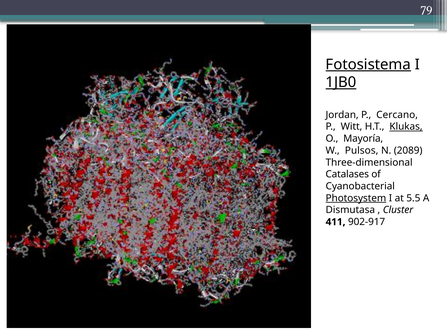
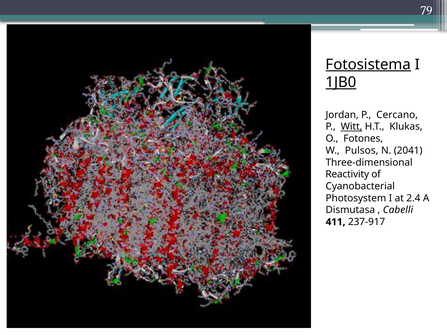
Witt underline: none -> present (352, 127)
Klukas underline: present -> none (406, 127)
Mayoría: Mayoría -> Fotones (363, 139)
2089: 2089 -> 2041 (408, 151)
Catalases: Catalases -> Reactivity (347, 174)
Photosystem underline: present -> none (356, 198)
5.5: 5.5 -> 2.4 (413, 198)
Cluster: Cluster -> Cabelli (398, 210)
902-917: 902-917 -> 237-917 (367, 222)
